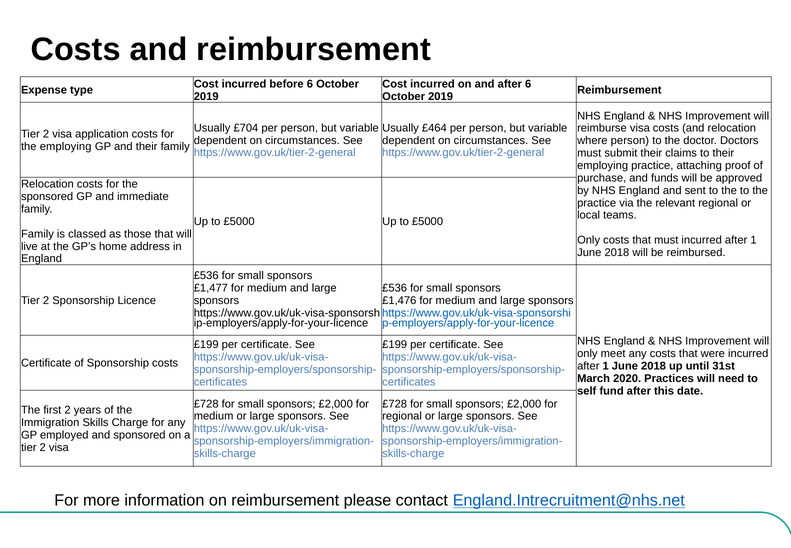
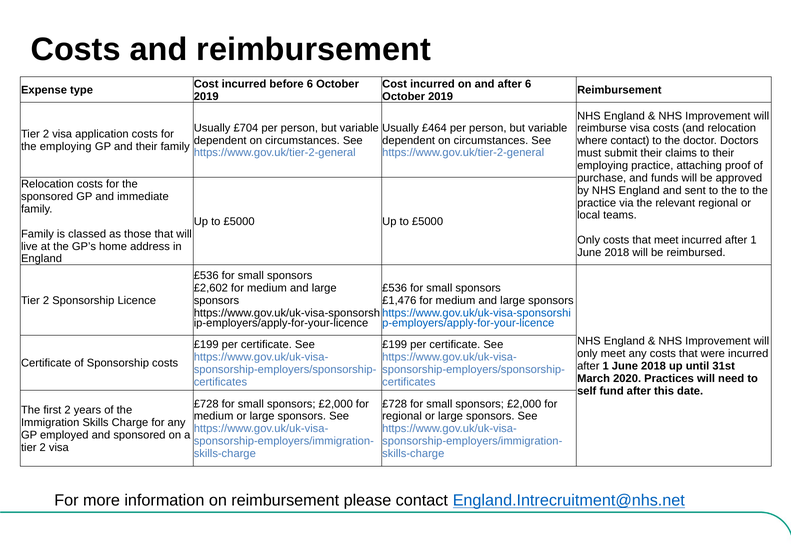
where person: person -> contact (630, 141)
that must: must -> meet (666, 240)
£1,477: £1,477 -> £2,602 (211, 288)
